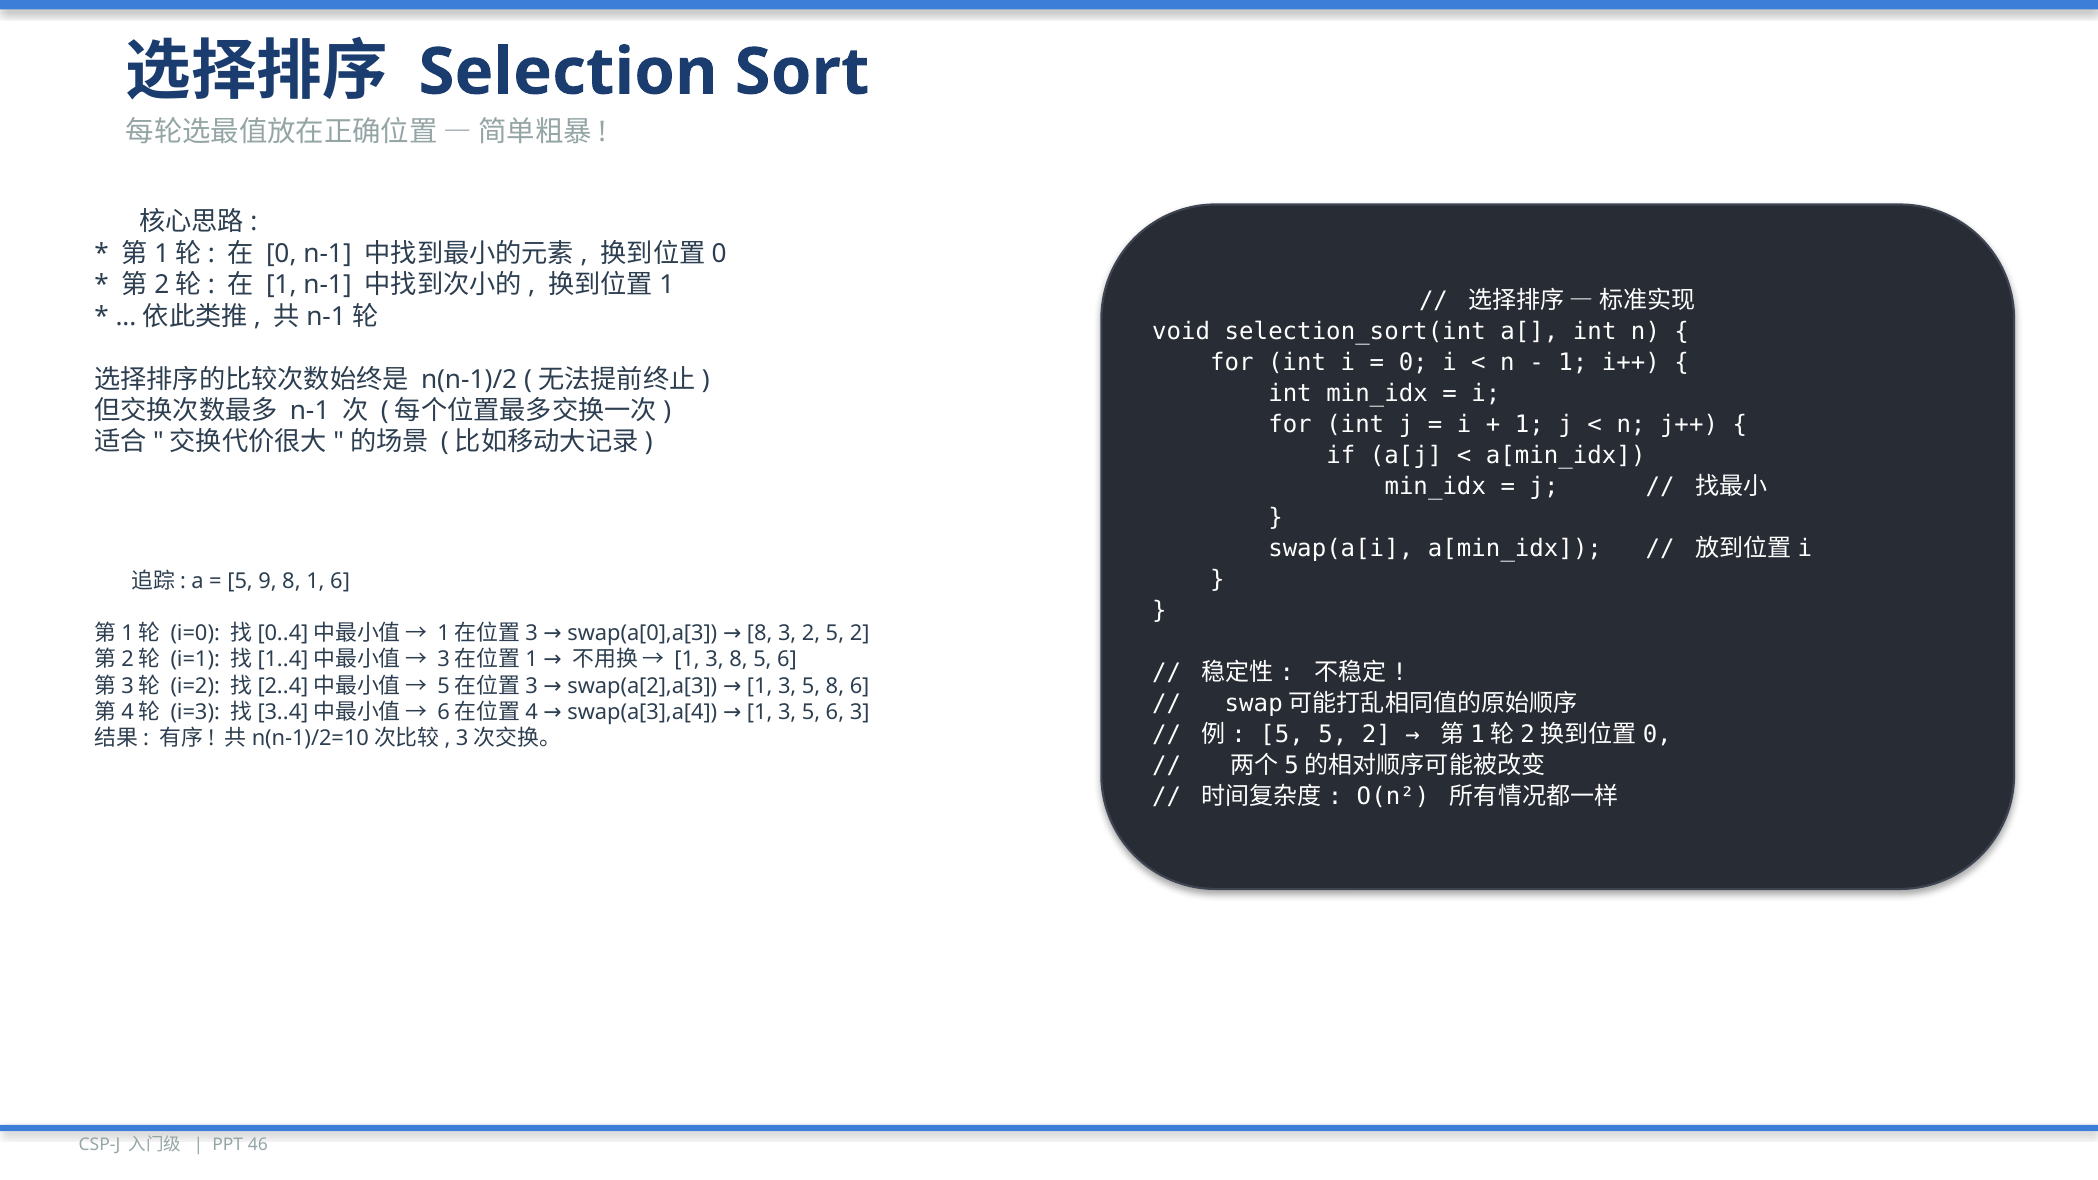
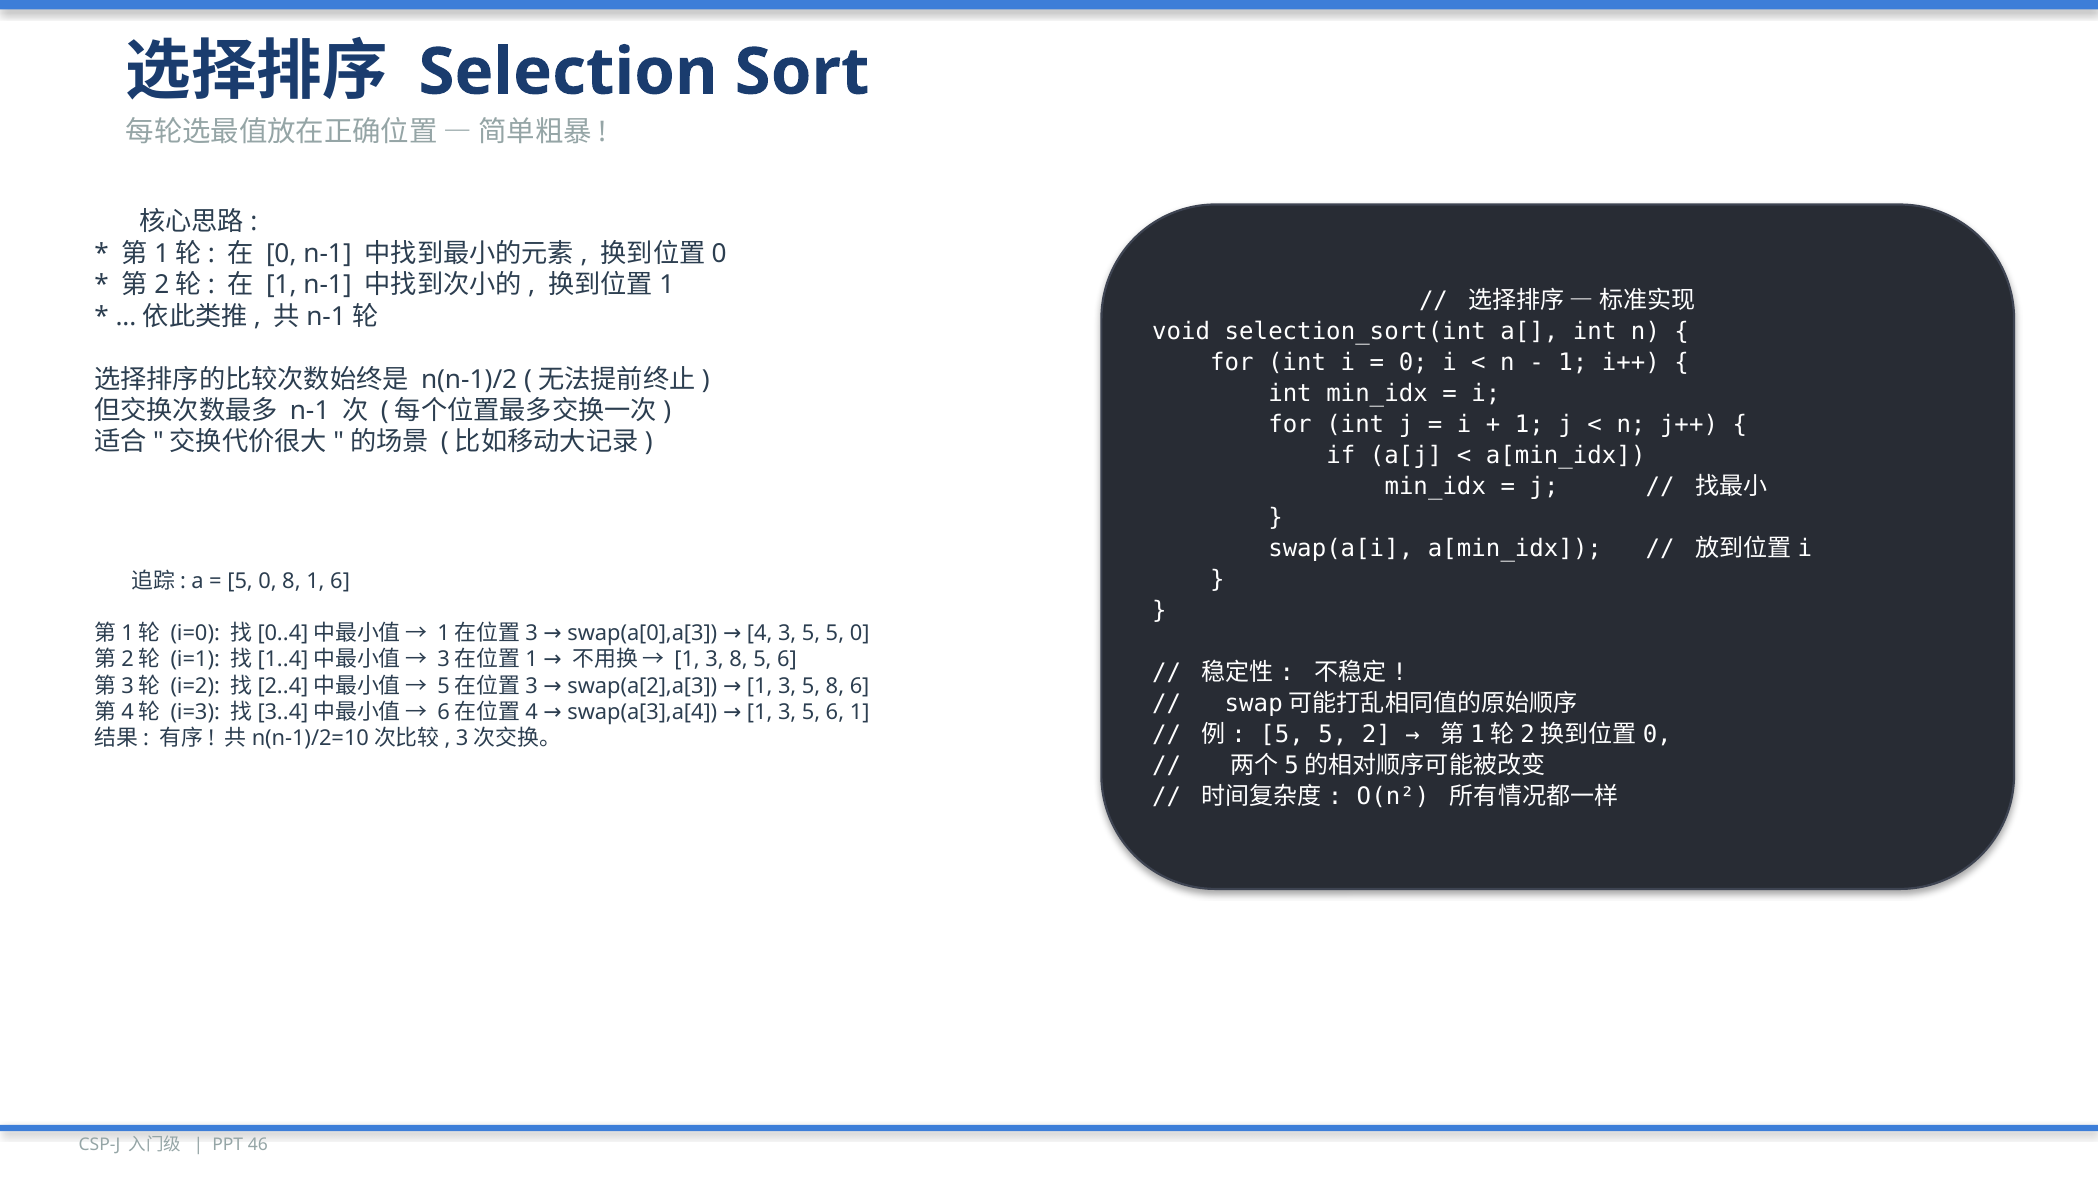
9: 9 -> 0 (268, 581)
swap(a[0],a[3 8: 8 -> 4 (760, 634)
2: 2 -> 5 (811, 634)
2: 2 -> 0 (860, 634)
6 3: 3 -> 1 (860, 712)
